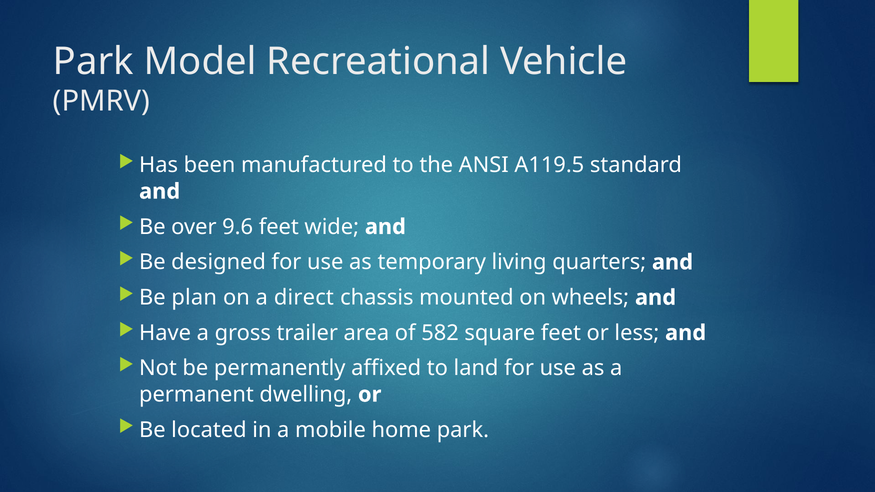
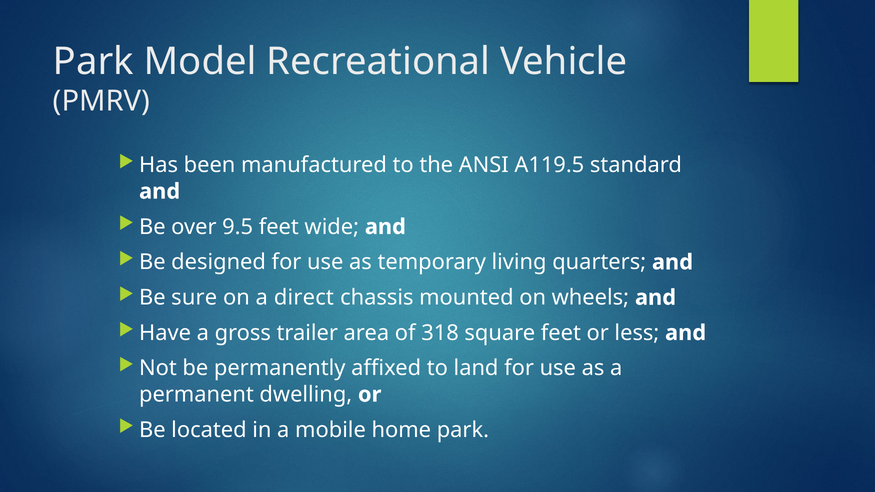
9.6: 9.6 -> 9.5 (238, 227)
plan: plan -> sure (194, 298)
582: 582 -> 318 (440, 333)
